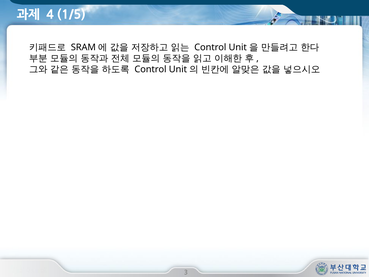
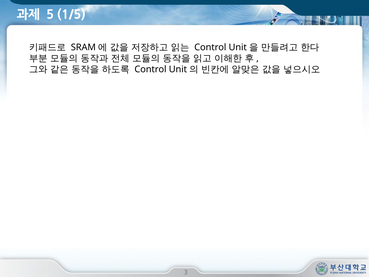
4: 4 -> 5 (50, 15)
